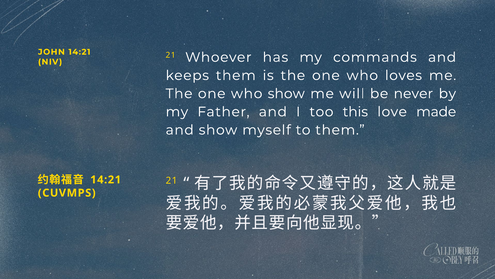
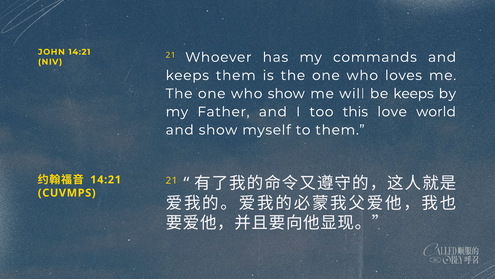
be never: never -> keeps (414, 93)
made: made -> world (436, 112)
